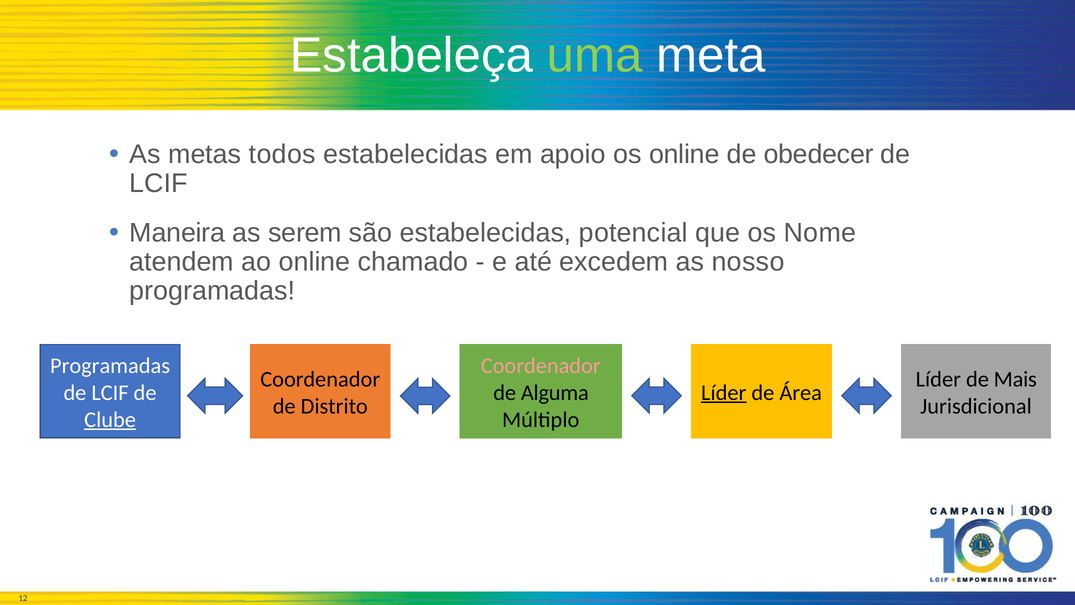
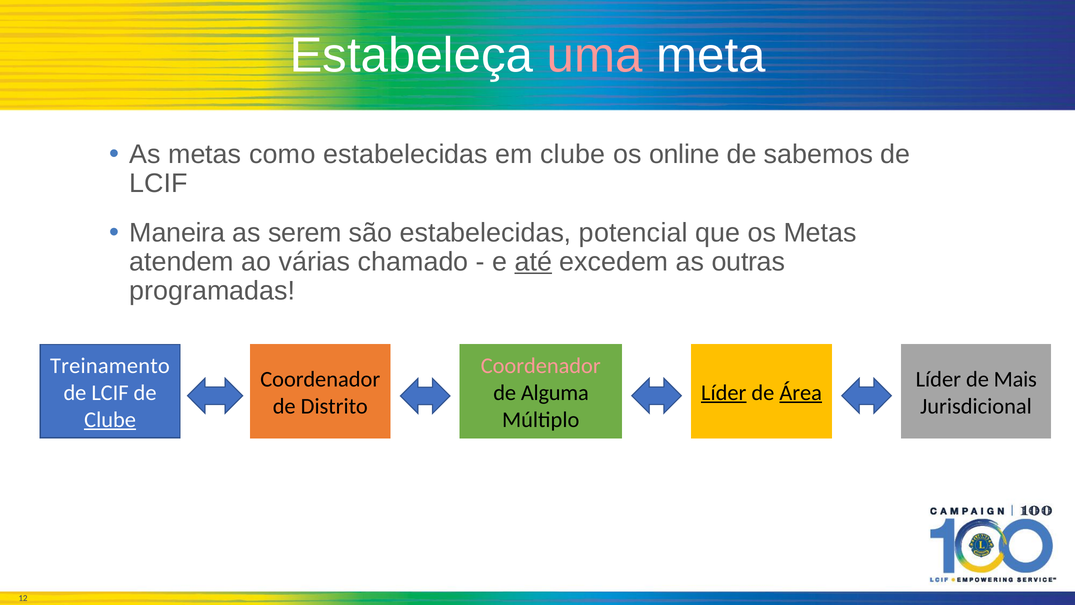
uma colour: light green -> pink (595, 56)
todos: todos -> como (282, 154)
em apoio: apoio -> clube (573, 154)
obedecer: obedecer -> sabemos (819, 154)
os Nome: Nome -> Metas (820, 233)
ao online: online -> várias (315, 262)
até underline: none -> present (533, 262)
nosso: nosso -> outras (748, 262)
Programadas: Programadas -> Treinamento (110, 366)
Área underline: none -> present (801, 393)
